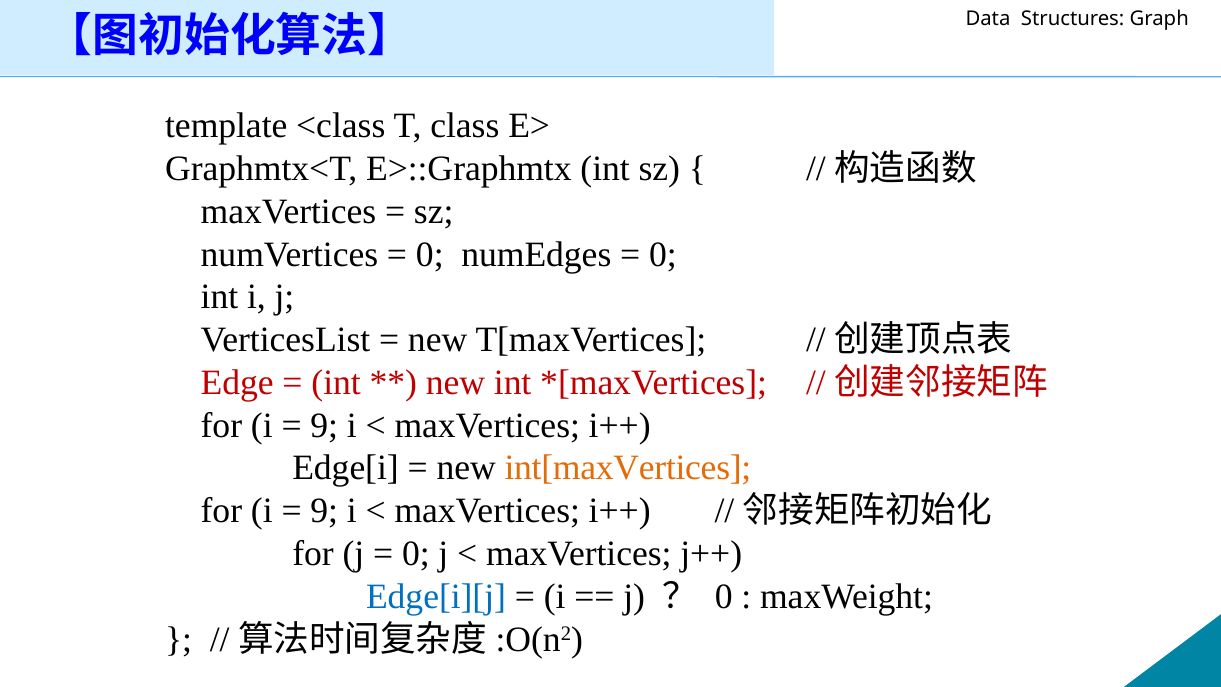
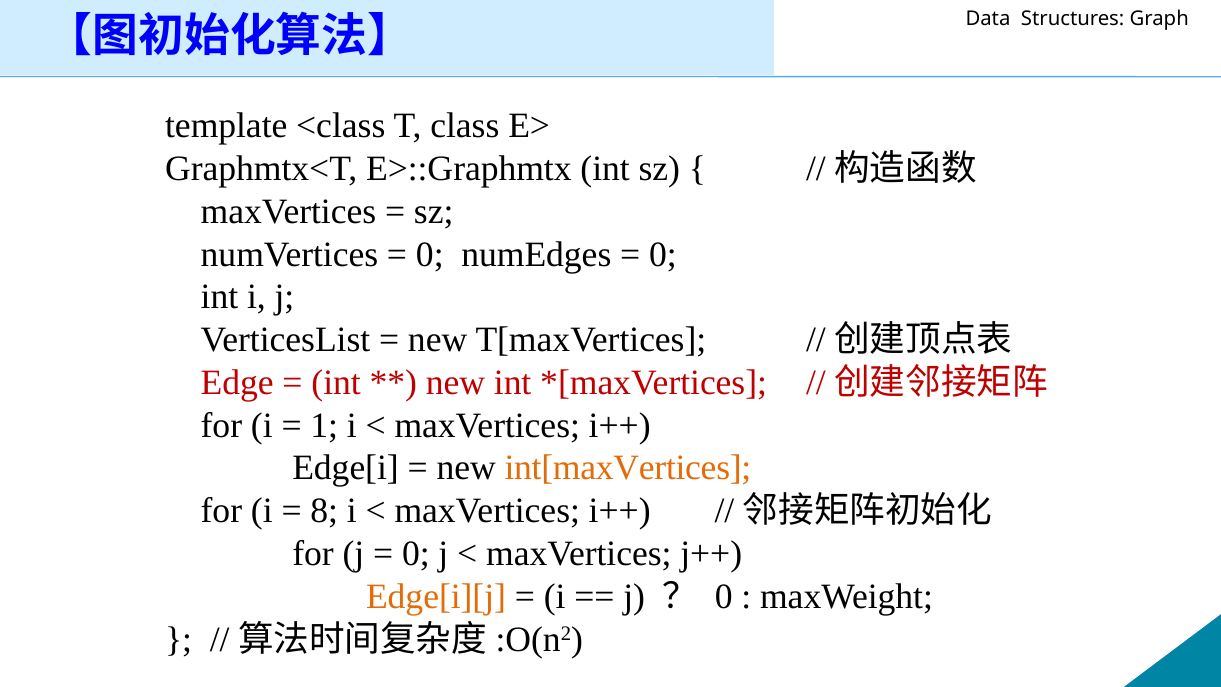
9: 9 -> 1 (324, 425)
9: 9 -> 8 (324, 511)
Edge[i][j colour: blue -> orange (436, 596)
